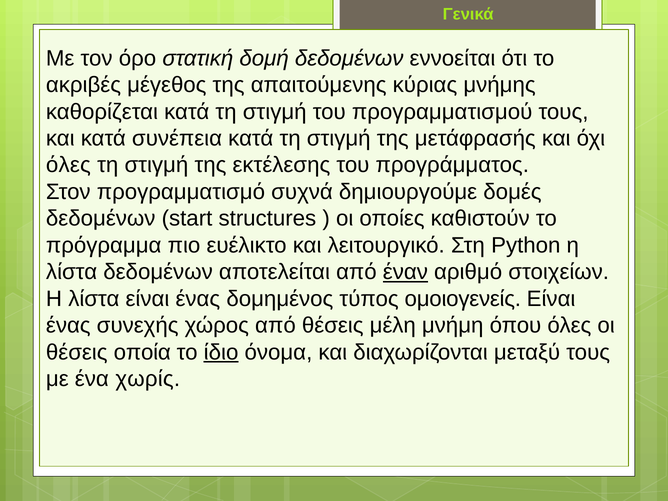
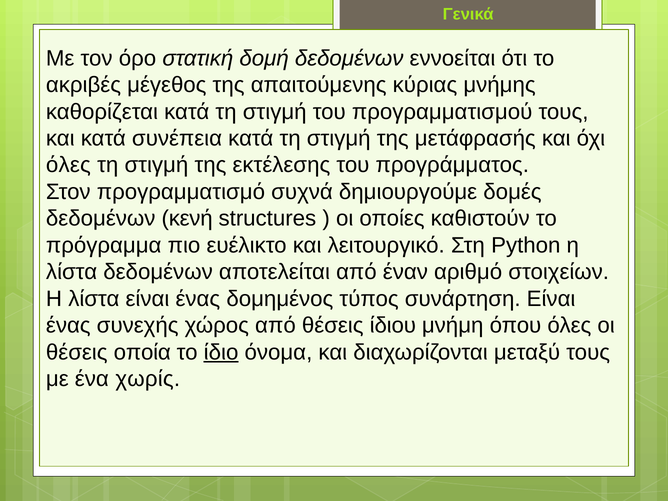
start: start -> κενή (187, 219)
έναν underline: present -> none (405, 272)
ομοιογενείς: ομοιογενείς -> συνάρτηση (463, 299)
μέλη: μέλη -> ίδιου (393, 325)
